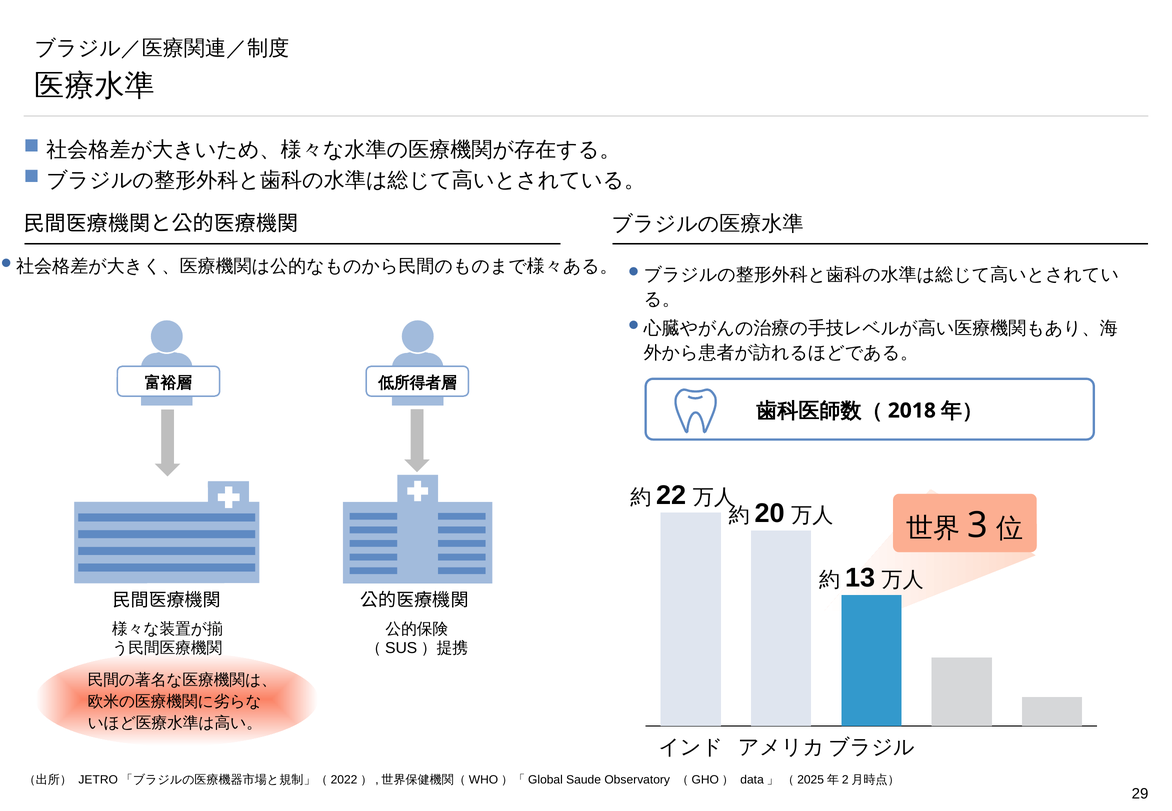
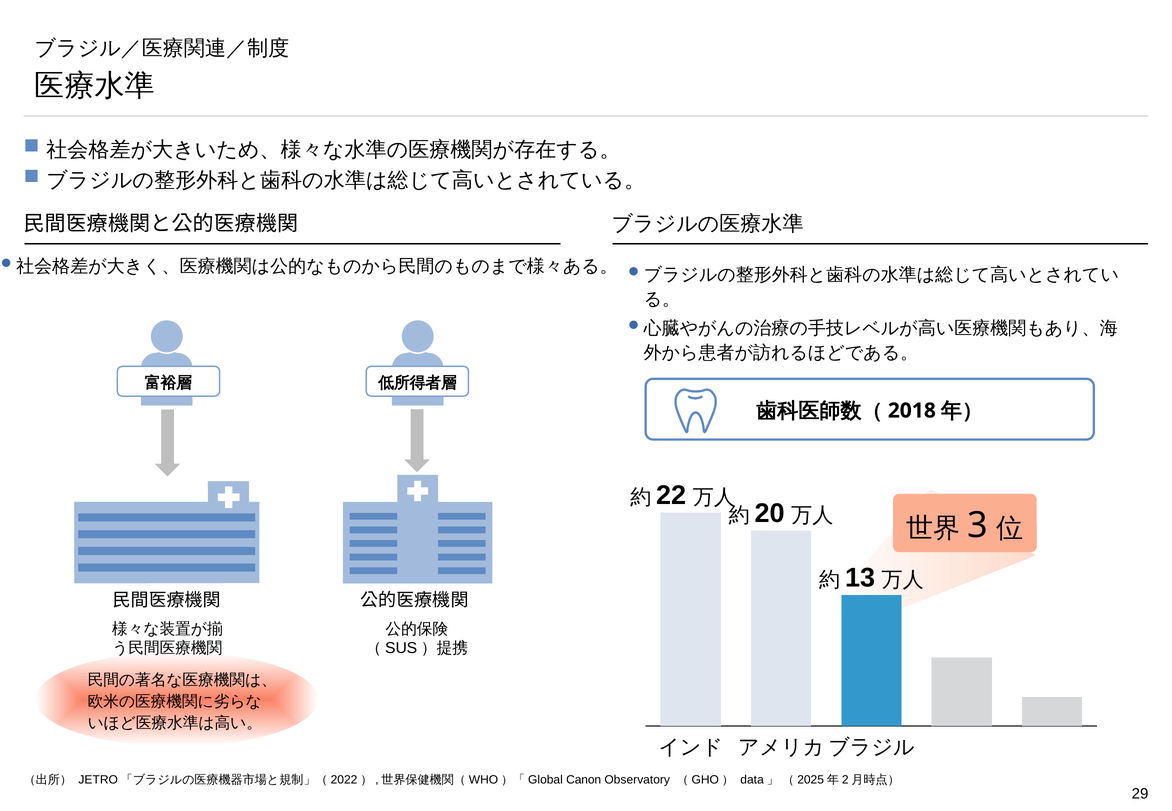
Saude: Saude -> Canon (584, 780)
